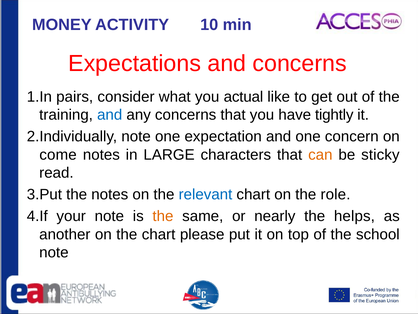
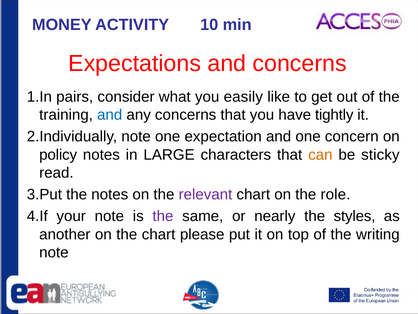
actual: actual -> easily (243, 97)
come: come -> policy (58, 155)
relevant colour: blue -> purple (205, 194)
the colour: orange -> purple (163, 216)
helps: helps -> styles (355, 216)
school: school -> writing (378, 234)
